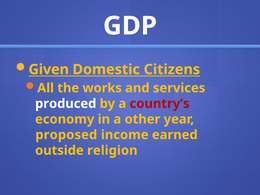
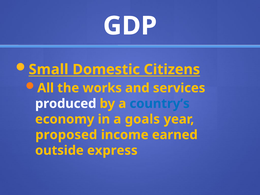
Given: Given -> Small (49, 69)
country’s colour: red -> blue (160, 104)
other: other -> goals (142, 119)
religion: religion -> express (112, 150)
